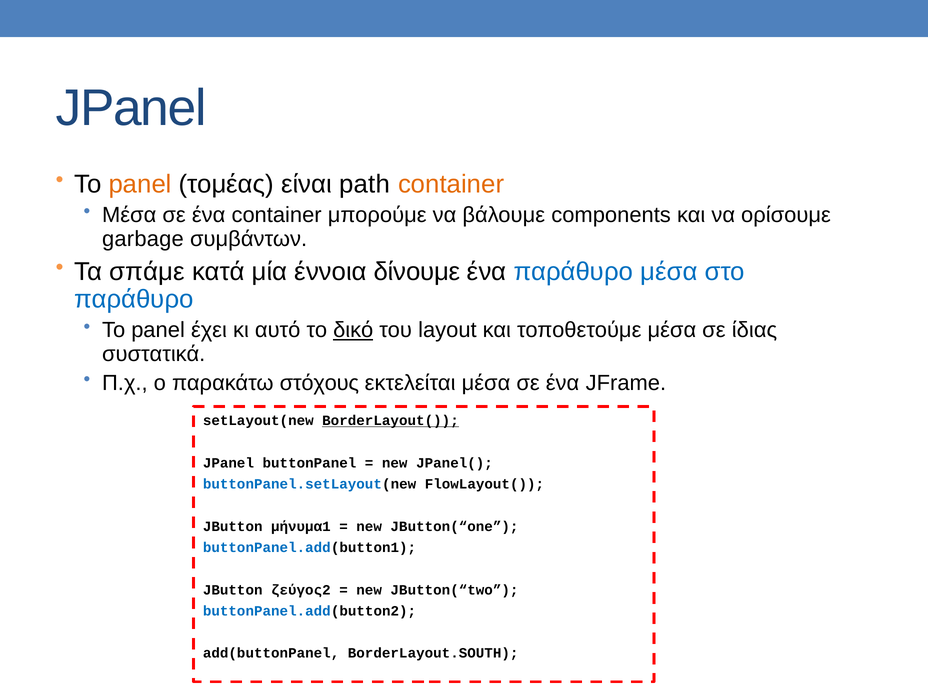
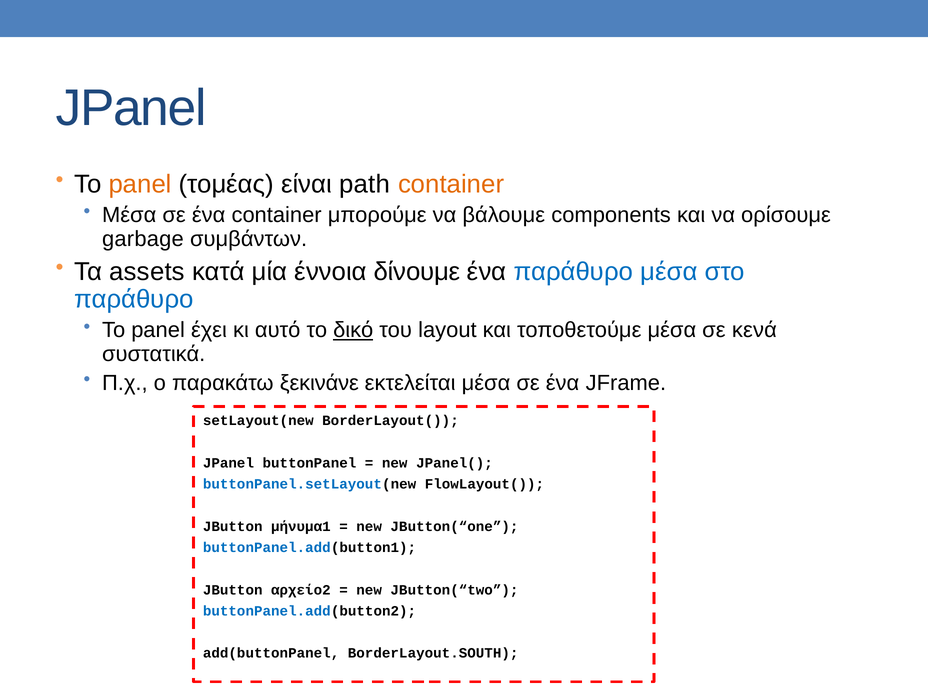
σπάμε: σπάμε -> assets (147, 272)
ίδιας: ίδιας -> κενά (754, 330)
στόχους: στόχους -> ξεκινάνε (319, 383)
BorderLayout( underline: present -> none (390, 421)
ζεύγος2: ζεύγος2 -> αρχείο2 (301, 590)
